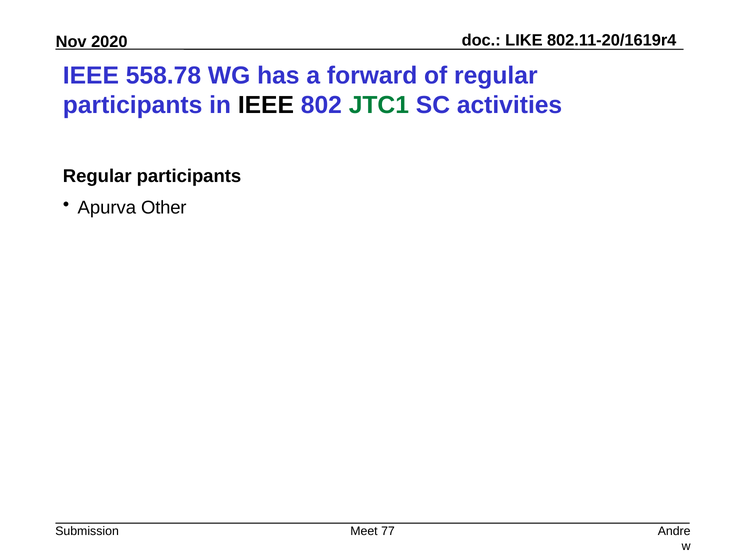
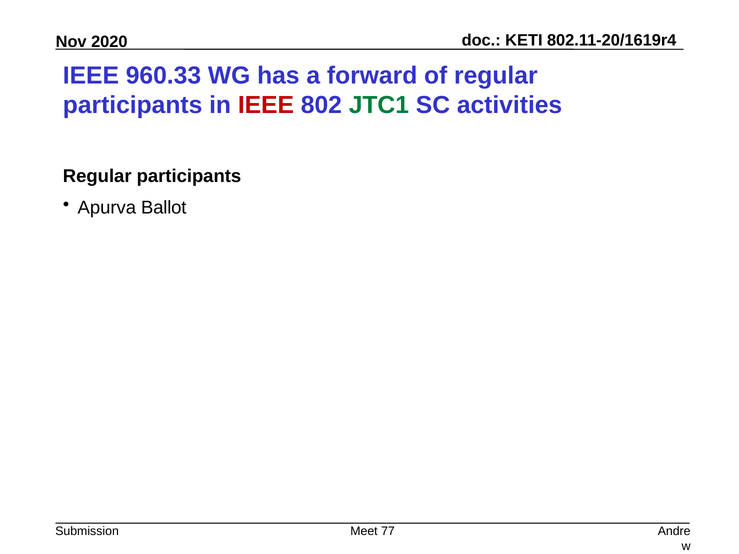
LIKE: LIKE -> KETI (524, 41)
558.78: 558.78 -> 960.33 (163, 76)
IEEE colour: black -> red (266, 105)
Other: Other -> Ballot (164, 208)
